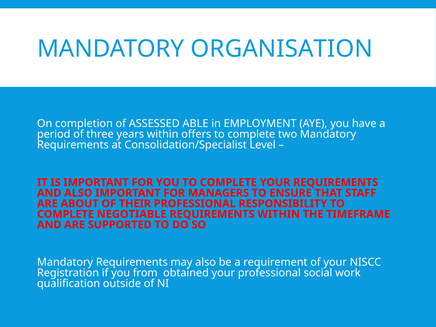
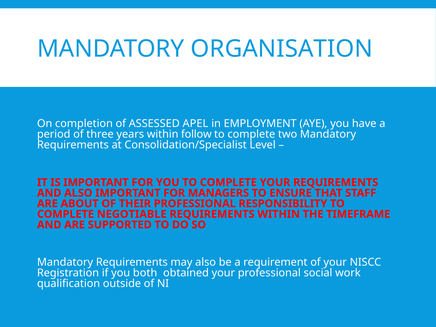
ABLE: ABLE -> APEL (195, 124)
offers: offers -> follow (196, 134)
from: from -> both (145, 273)
